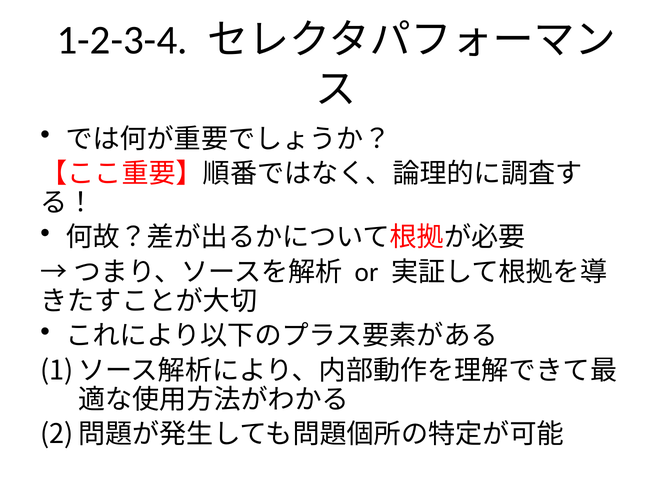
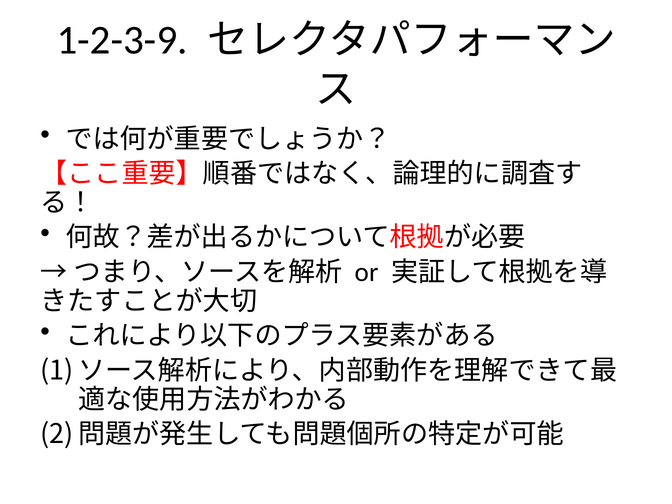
1-2-3-4: 1-2-3-4 -> 1-2-3-9 (122, 40)
